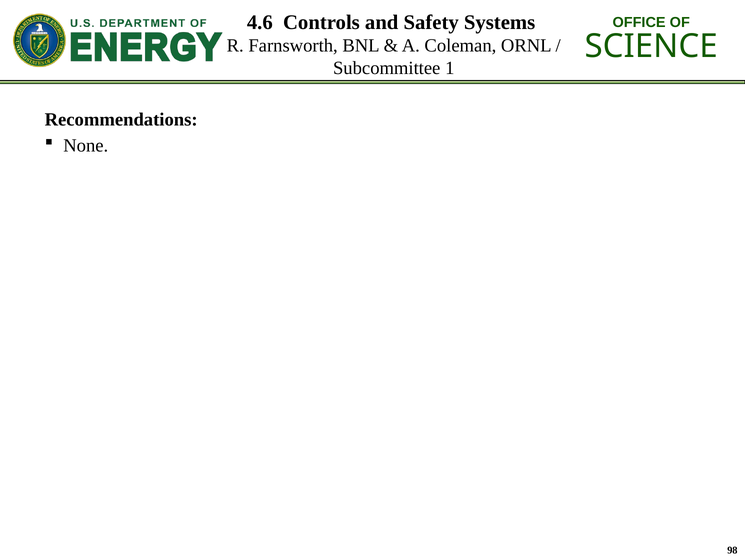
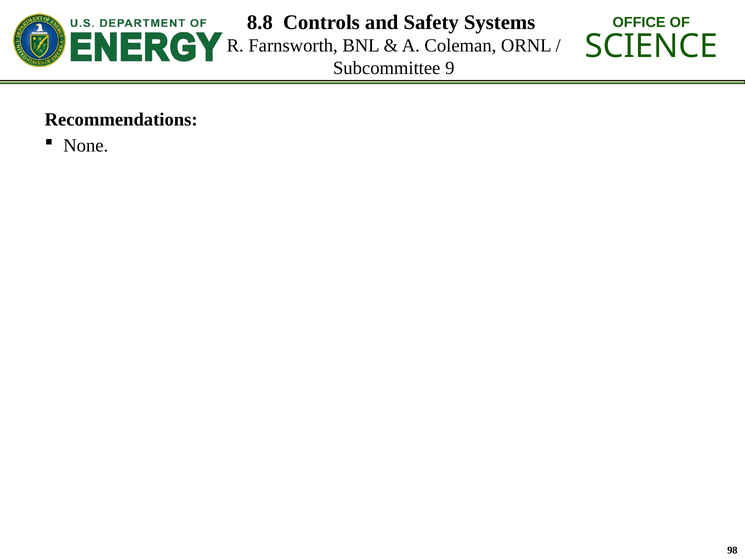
4.6: 4.6 -> 8.8 (260, 22)
1: 1 -> 9 (450, 68)
